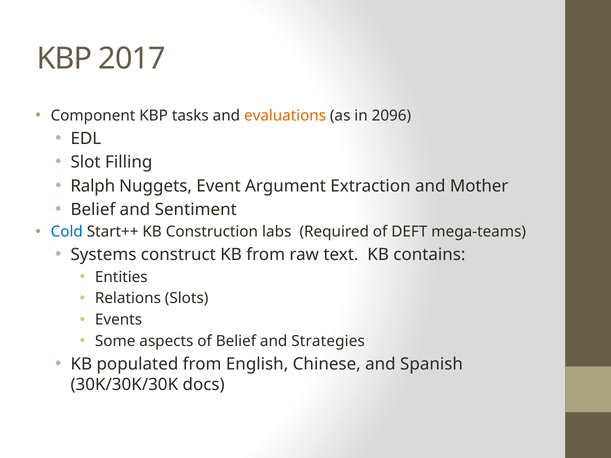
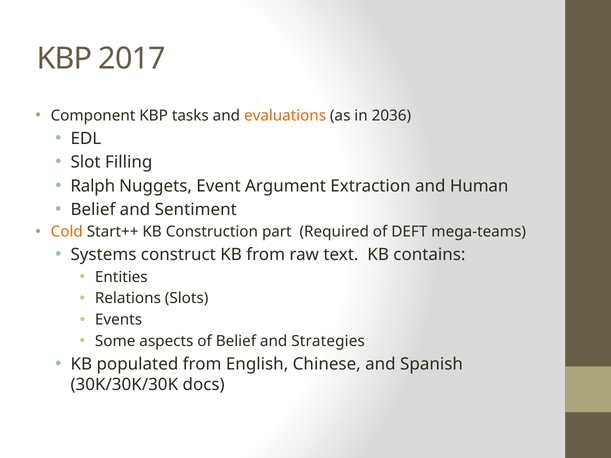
2096: 2096 -> 2036 (391, 116)
Mother: Mother -> Human (479, 186)
Cold colour: blue -> orange (67, 232)
labs: labs -> part (277, 232)
